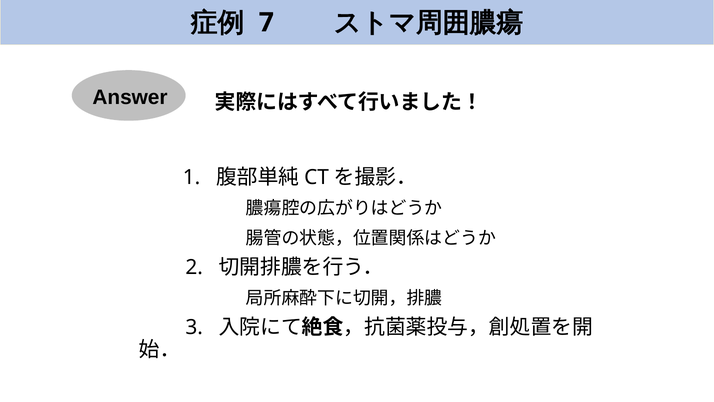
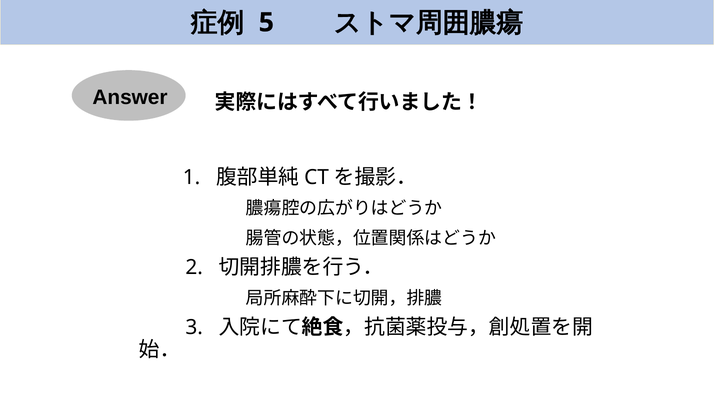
7: 7 -> 5 (266, 22)
